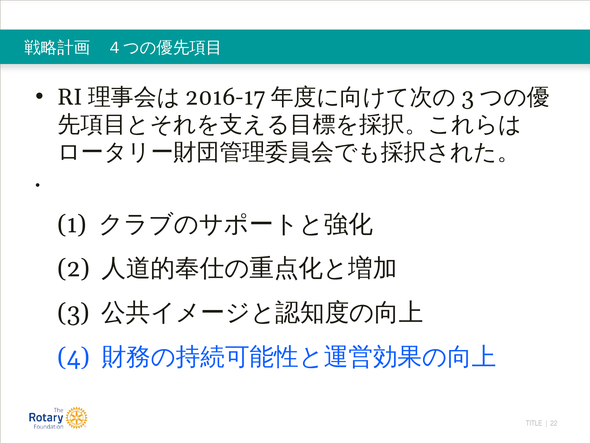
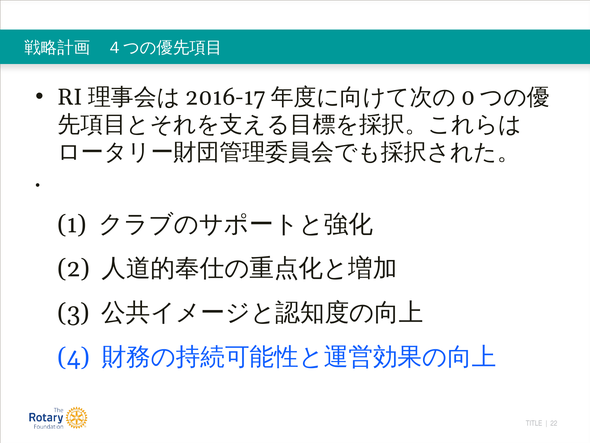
3: 3 -> 0 (468, 97)
